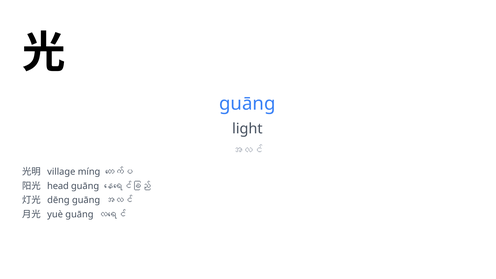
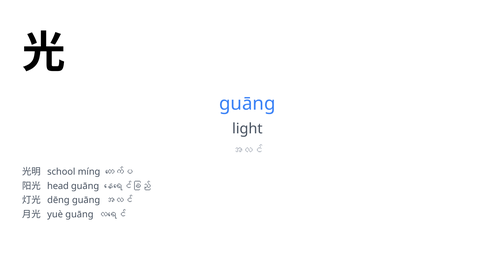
village: village -> school (61, 172)
